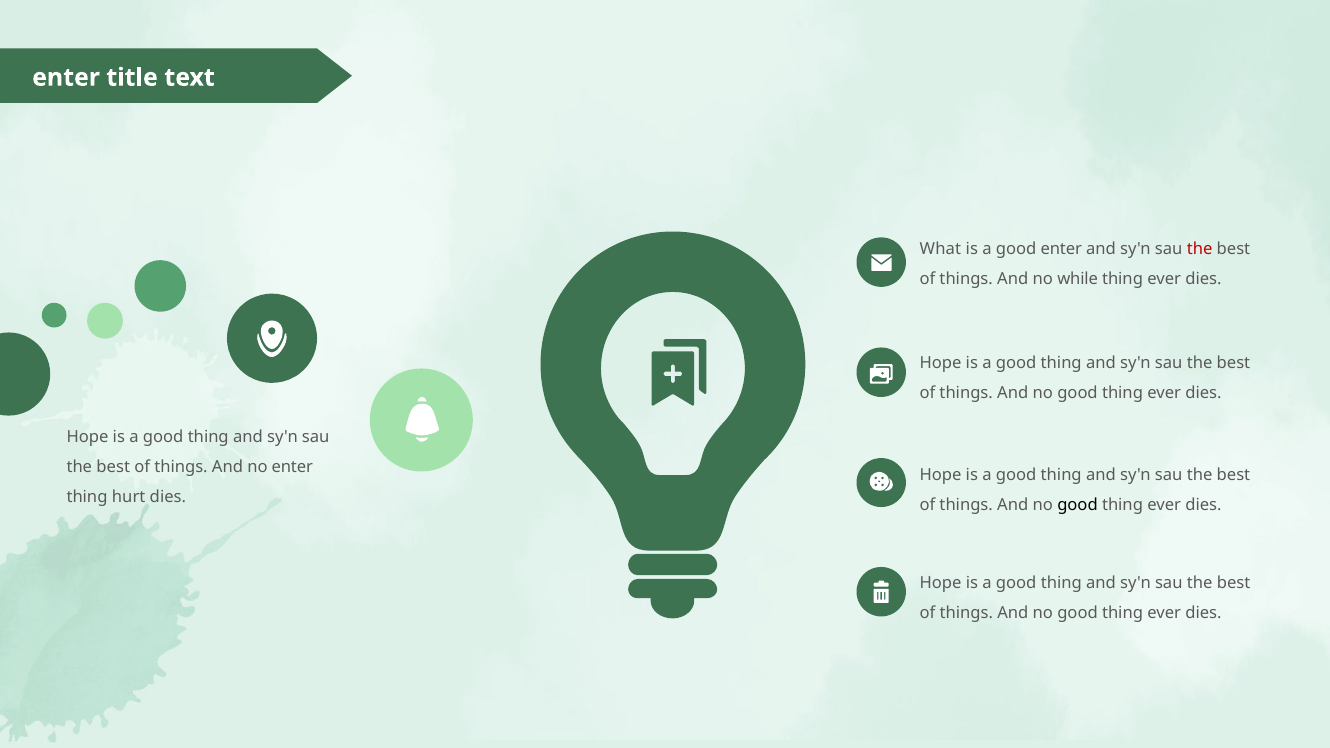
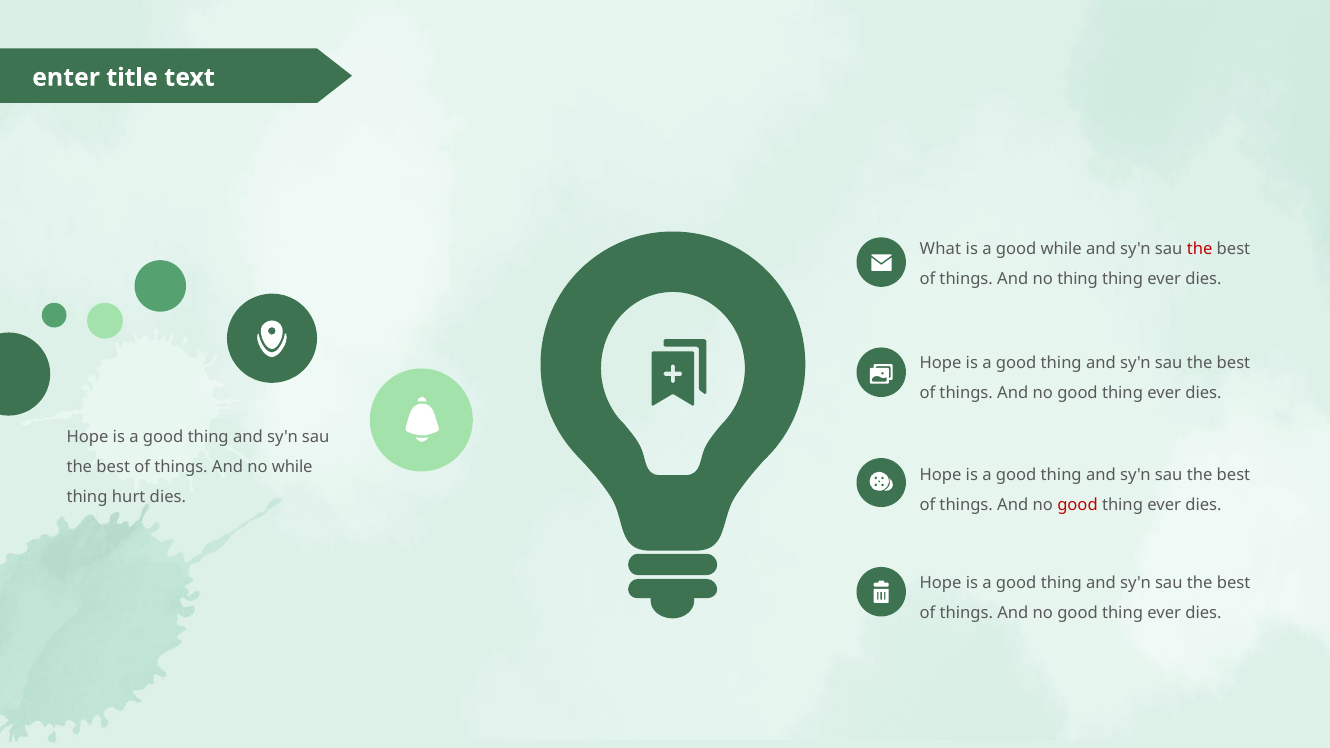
good enter: enter -> while (1061, 249)
no while: while -> thing (1078, 279)
no enter: enter -> while (292, 468)
good colour: black -> red (1078, 505)
